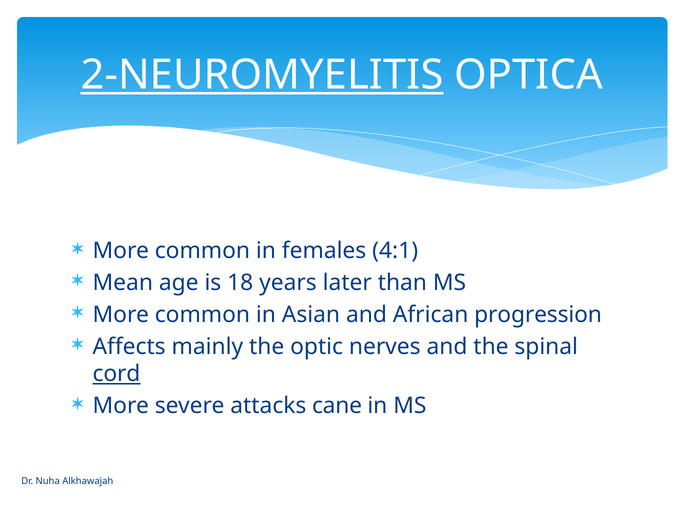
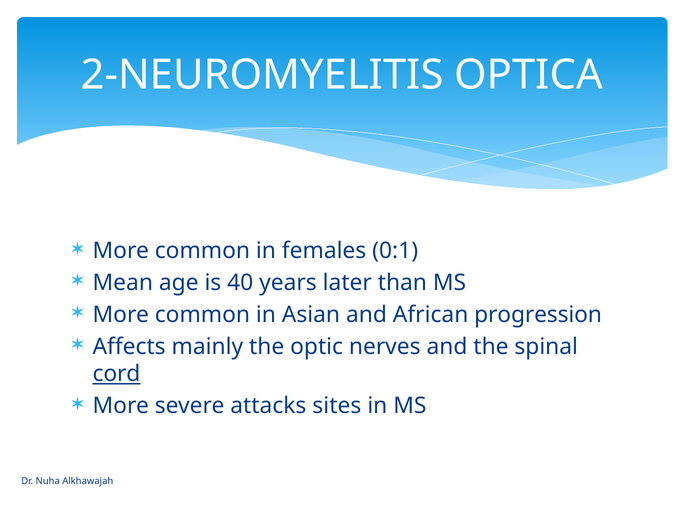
2-NEUROMYELITIS underline: present -> none (262, 75)
4:1: 4:1 -> 0:1 (395, 251)
18: 18 -> 40 (240, 283)
cane: cane -> sites (337, 406)
